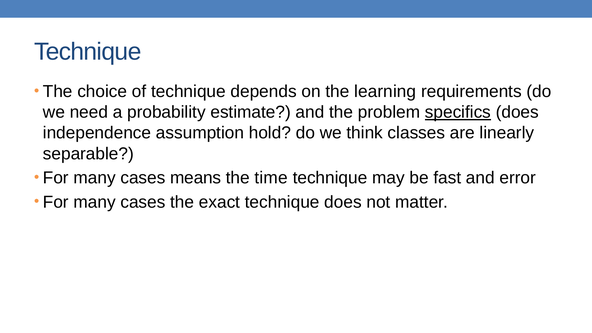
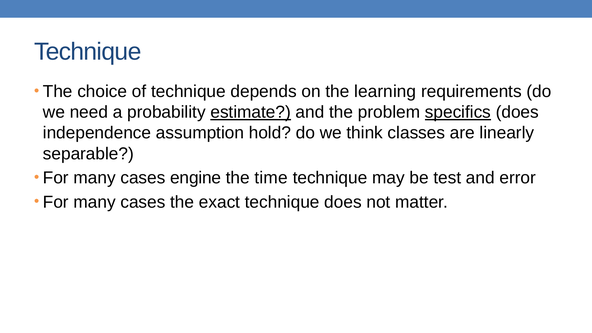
estimate underline: none -> present (251, 112)
means: means -> engine (196, 178)
fast: fast -> test (447, 178)
